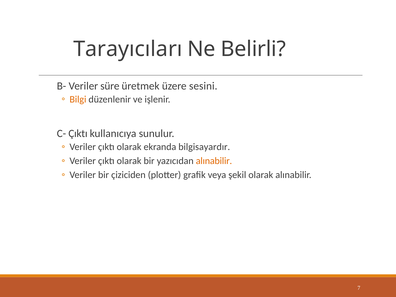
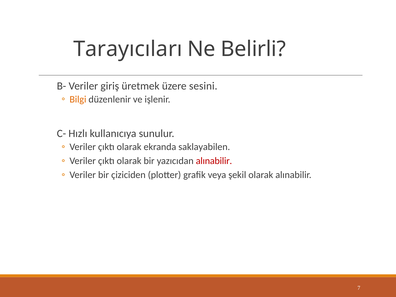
süre: süre -> giriş (110, 86)
C- Çıktı: Çıktı -> Hızlı (78, 133)
bilgisayardır: bilgisayardır -> saklayabilen (204, 147)
alınabilir colour: orange -> red (214, 161)
